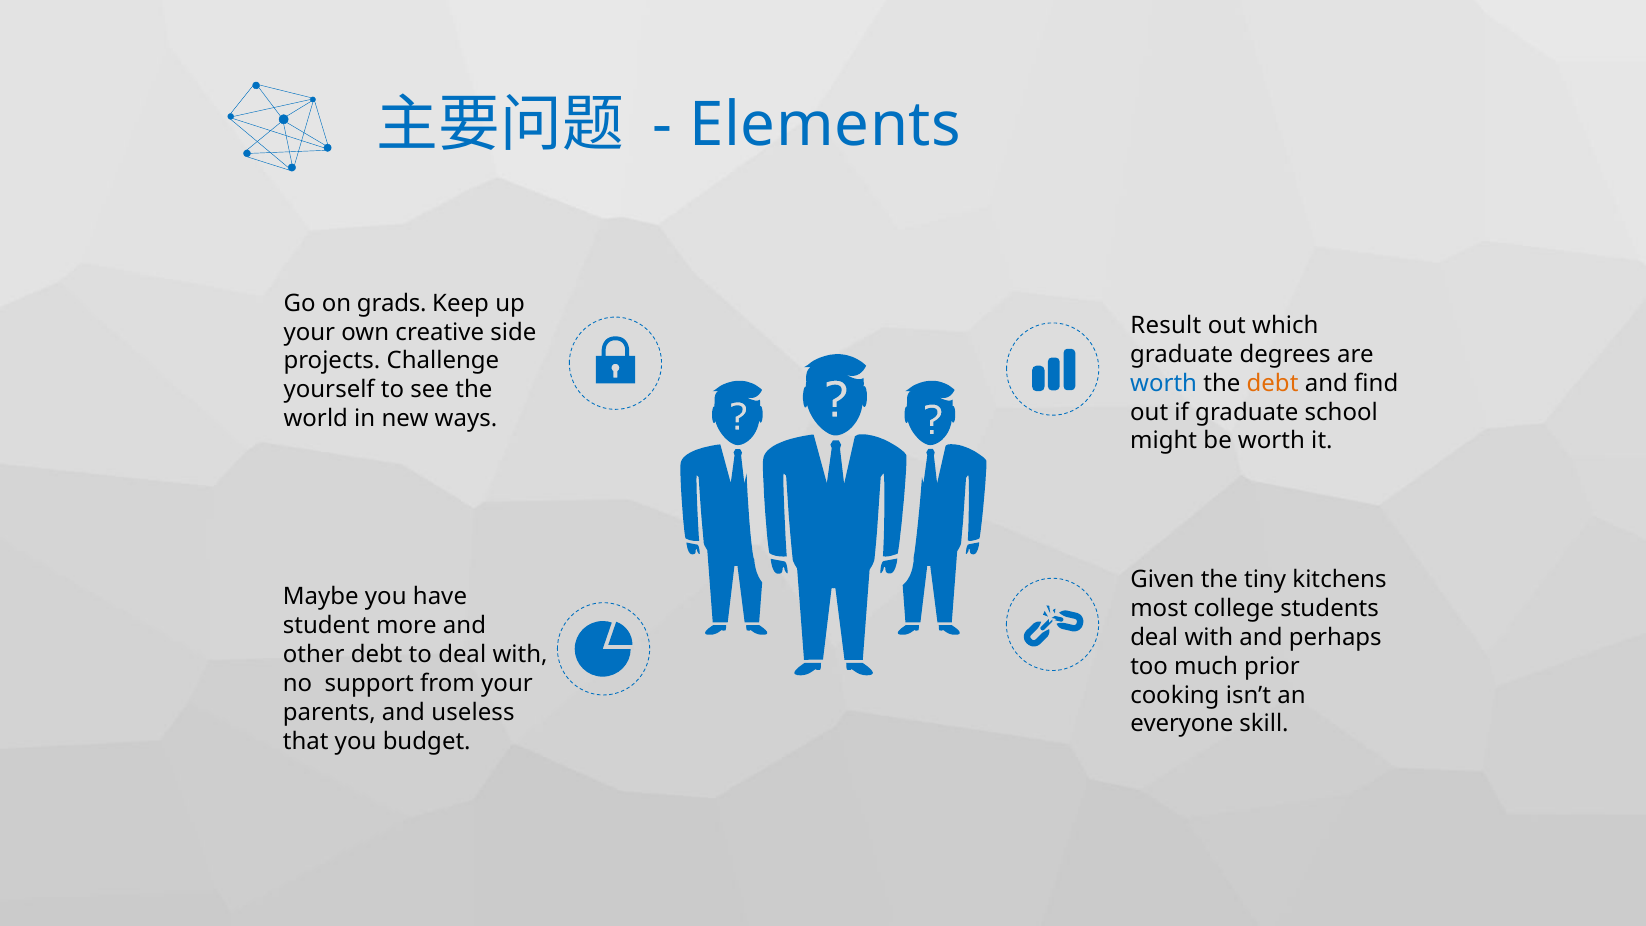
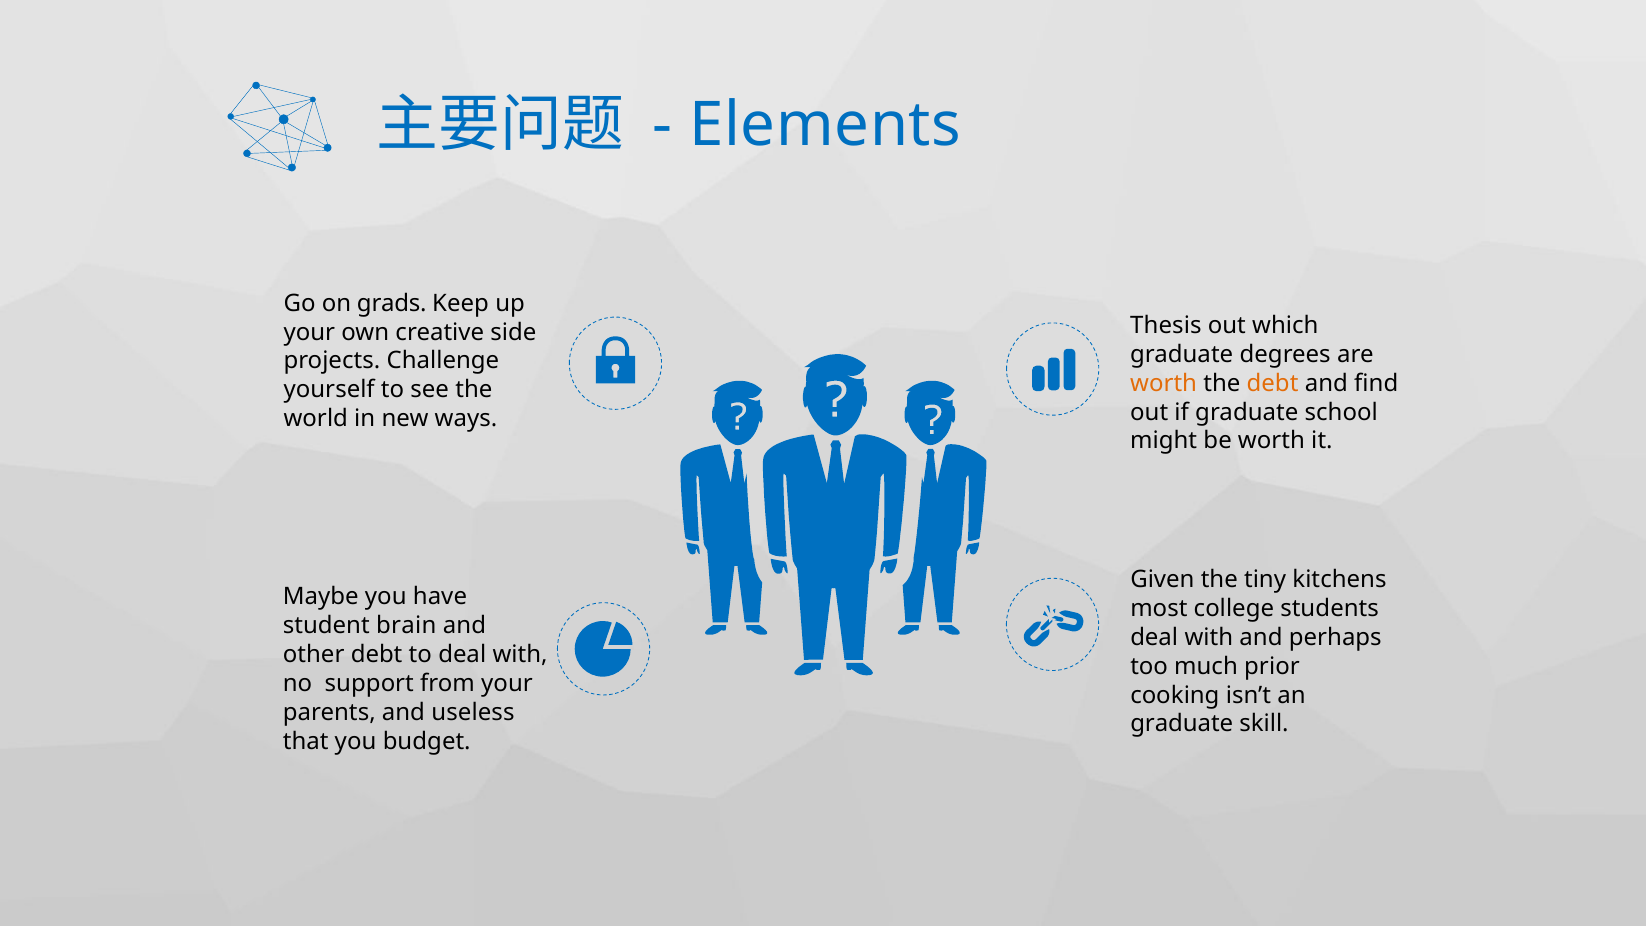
Result: Result -> Thesis (1166, 326)
worth colour: blue -> orange (1164, 383)
more: more -> brain (406, 626)
everyone: everyone -> graduate (1182, 724)
